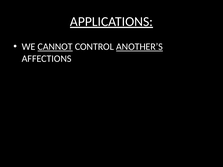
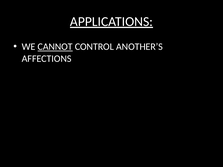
ANOTHER’S underline: present -> none (139, 47)
